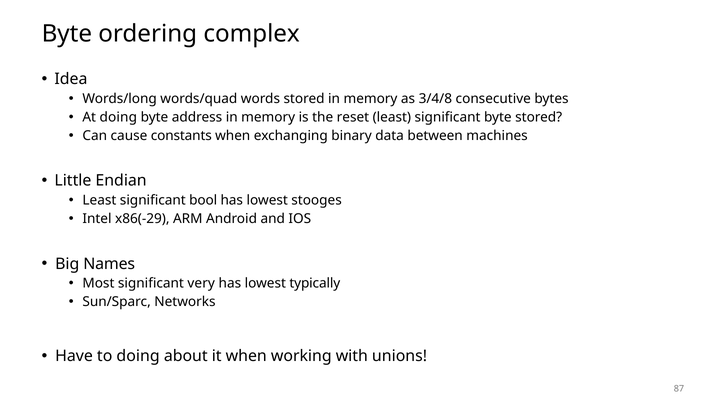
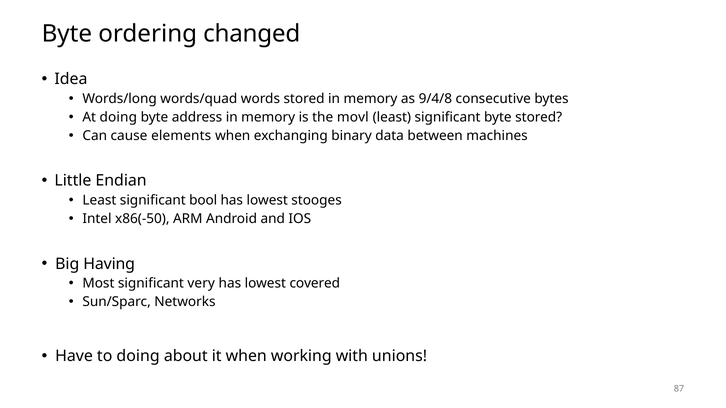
complex: complex -> changed (252, 34)
3/4/8: 3/4/8 -> 9/4/8 (435, 99)
reset: reset -> movl (353, 117)
constants: constants -> elements (181, 136)
x86(-29: x86(-29 -> x86(-50 (142, 219)
Names: Names -> Having (109, 264)
typically: typically -> covered (315, 284)
